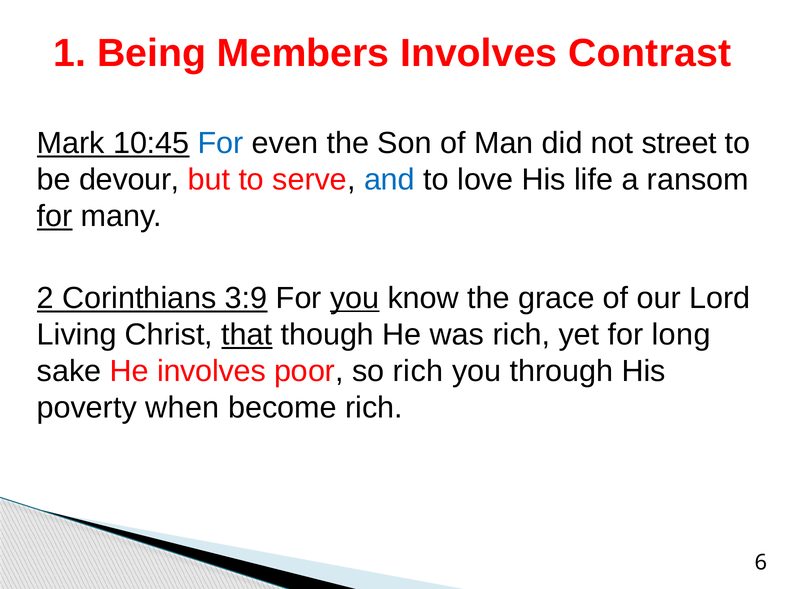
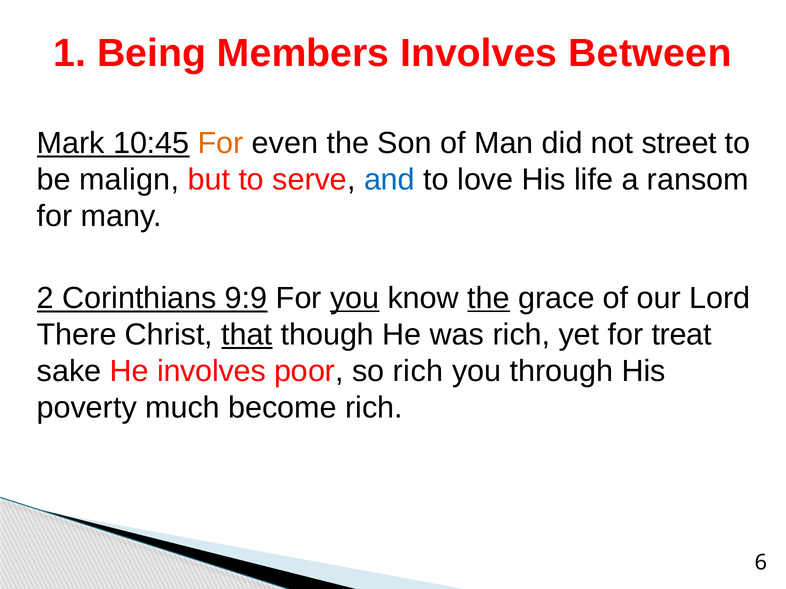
Contrast: Contrast -> Between (650, 53)
For colour: blue -> orange (221, 143)
devour: devour -> malign (129, 180)
for underline: present -> none (55, 216)
3:9: 3:9 -> 9:9 (246, 298)
the underline: none -> present (489, 298)
Living: Living -> There (77, 335)
long: long -> treat (682, 335)
when: when -> much (182, 408)
